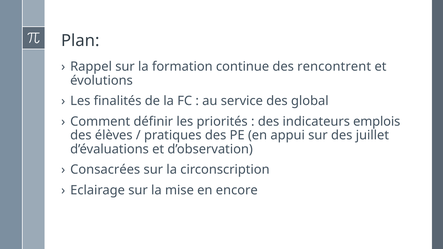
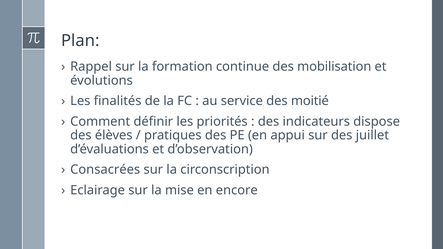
rencontrent: rencontrent -> mobilisation (334, 67)
global: global -> moitié (310, 101)
emplois: emplois -> dispose (377, 122)
